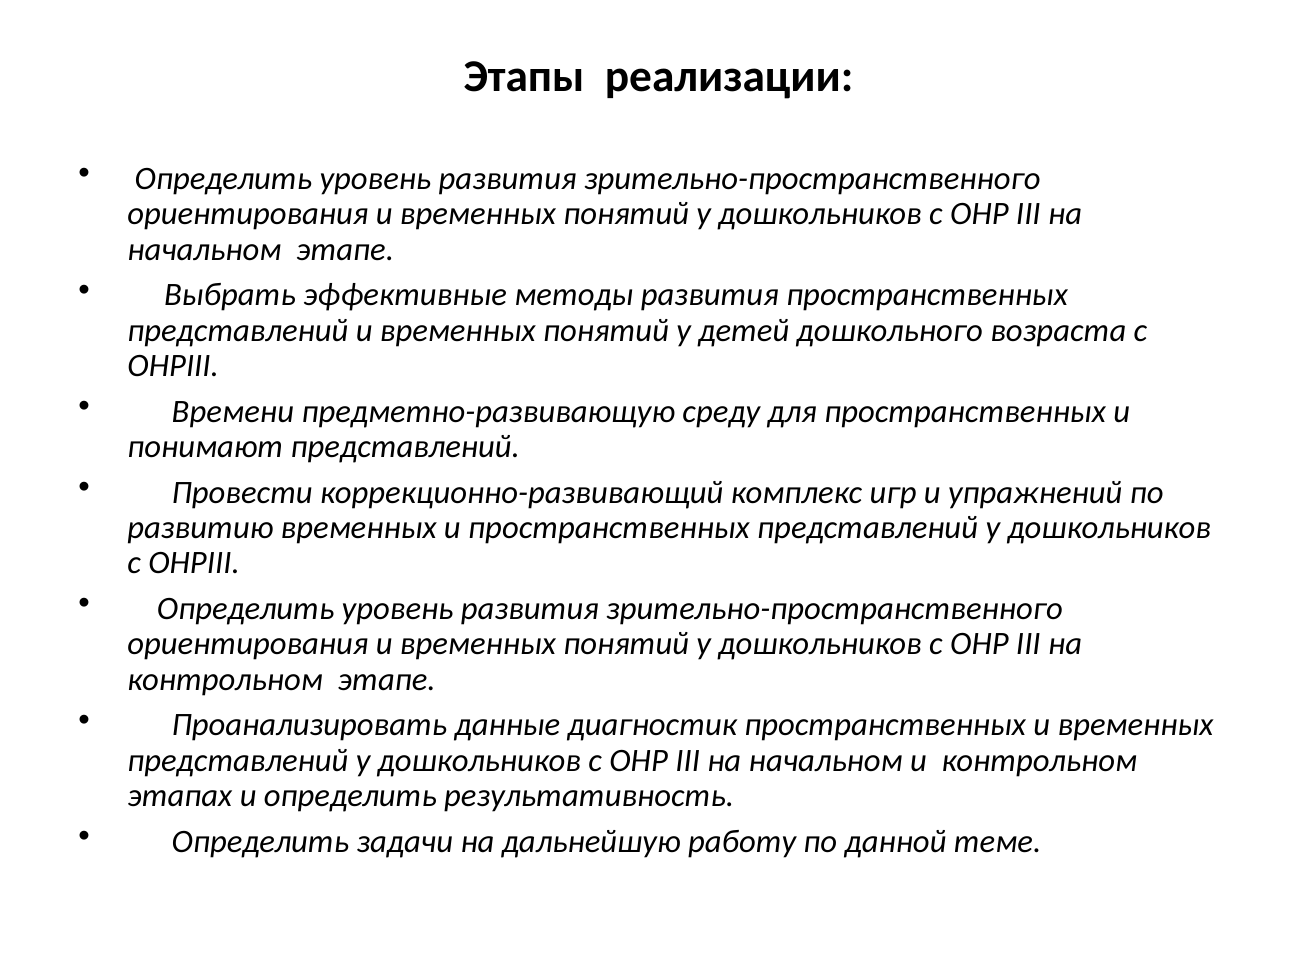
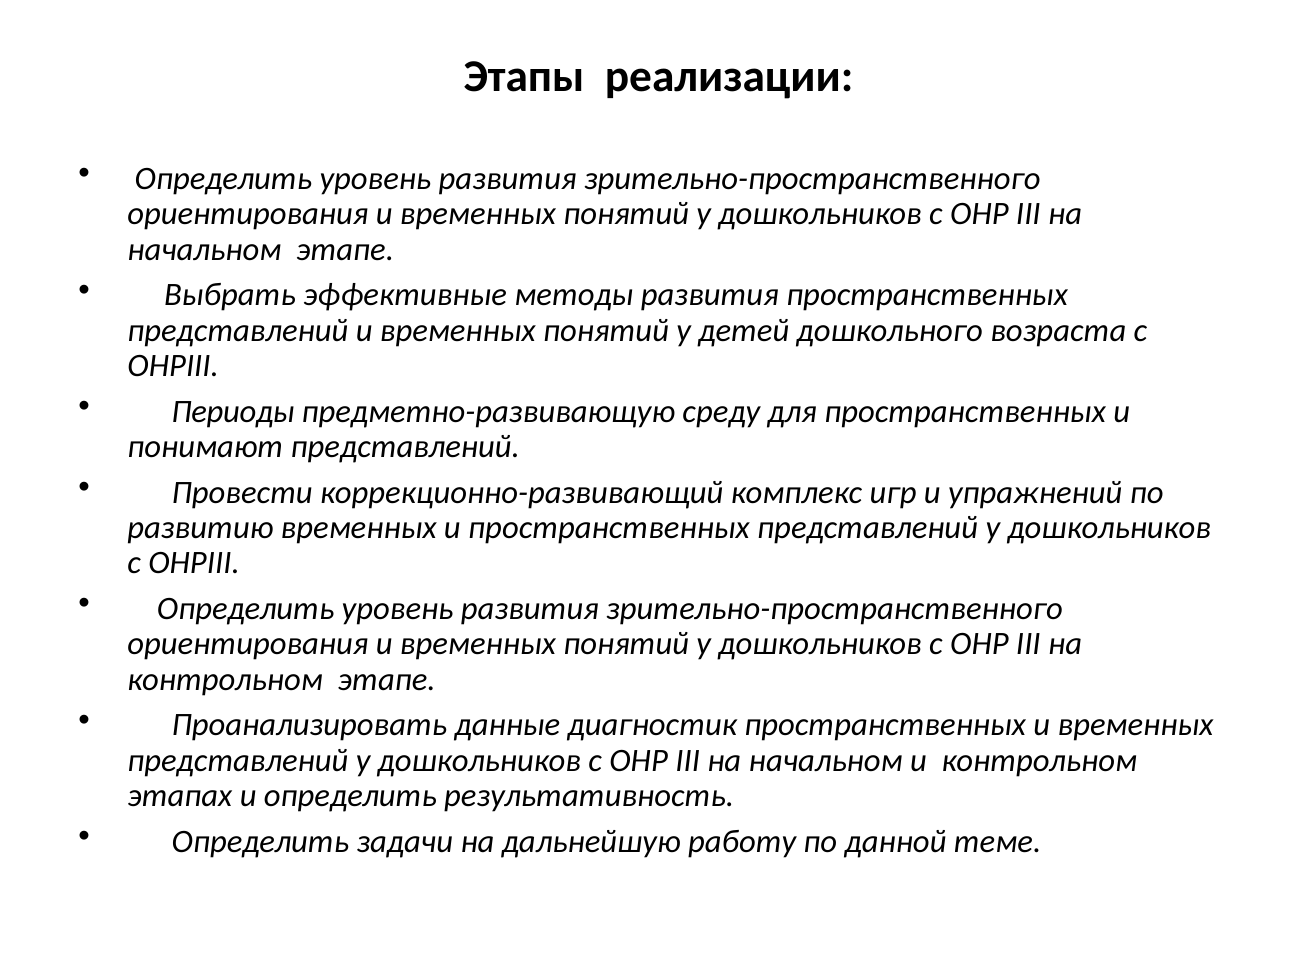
Времени: Времени -> Периоды (233, 412)
